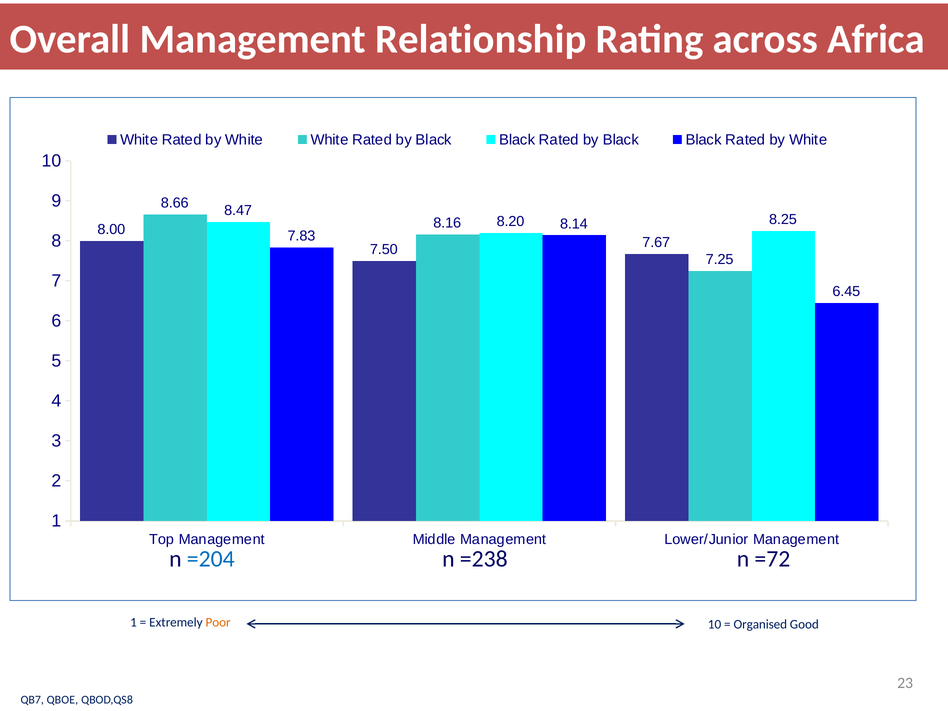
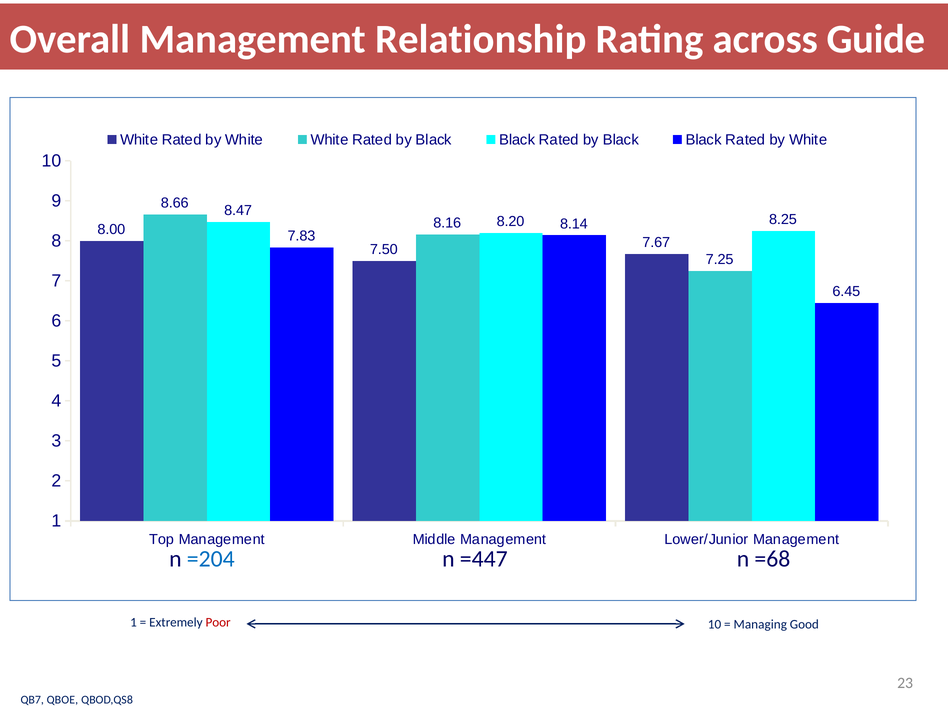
Africa: Africa -> Guide (876, 39)
=238: =238 -> =447 (484, 559)
=72: =72 -> =68 (772, 559)
Poor colour: orange -> red (218, 622)
Organised: Organised -> Managing (760, 625)
